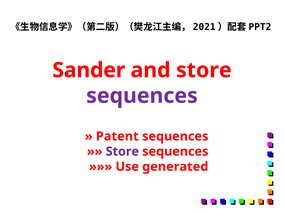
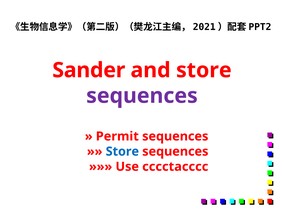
Patent: Patent -> Permit (117, 136)
Store colour: purple -> blue (122, 151)
generated: generated -> cccctacccc (175, 167)
